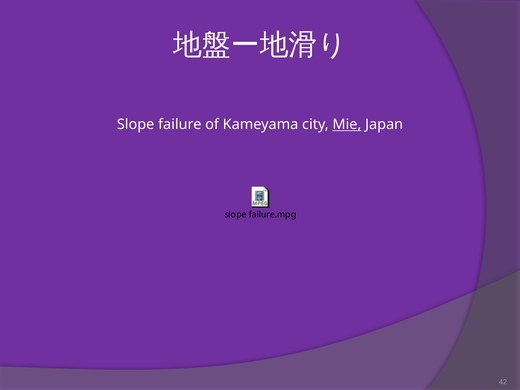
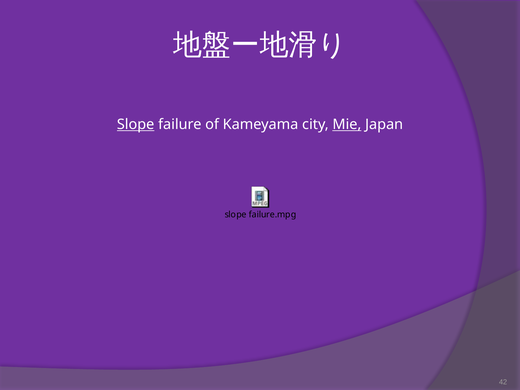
Slope underline: none -> present (136, 124)
